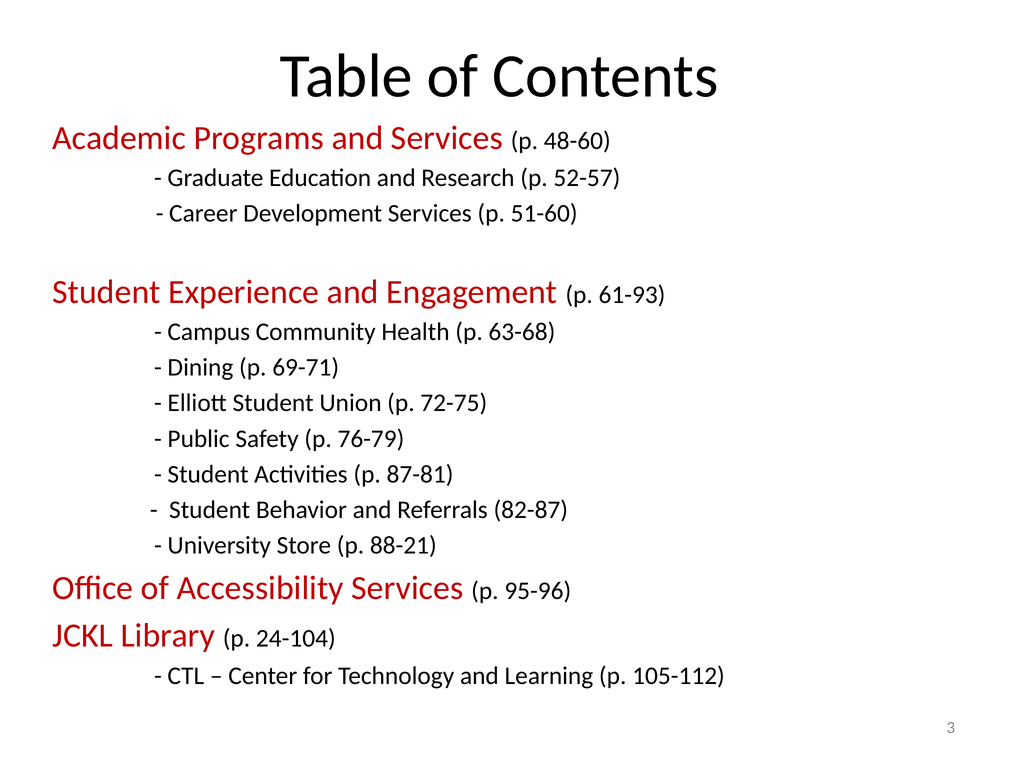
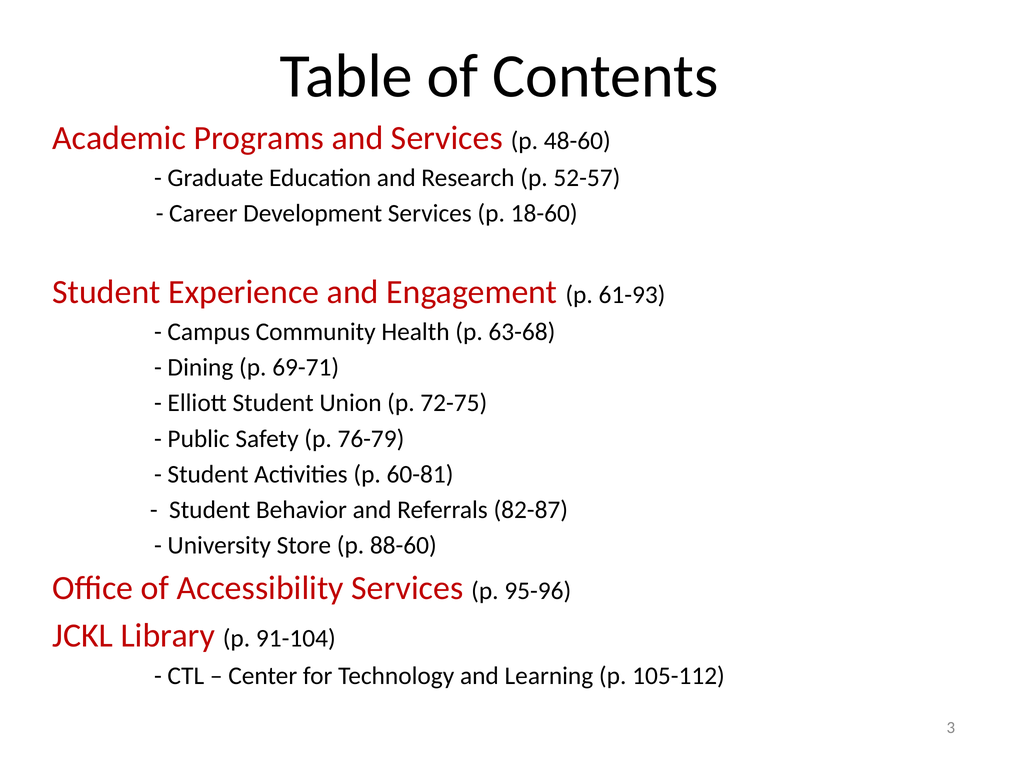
51-60: 51-60 -> 18-60 (544, 213)
87-81: 87-81 -> 60-81 (420, 474)
88-21: 88-21 -> 88-60 (403, 545)
24-104: 24-104 -> 91-104 (296, 638)
